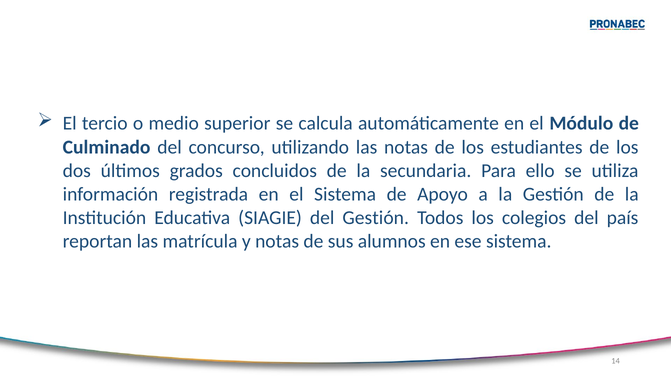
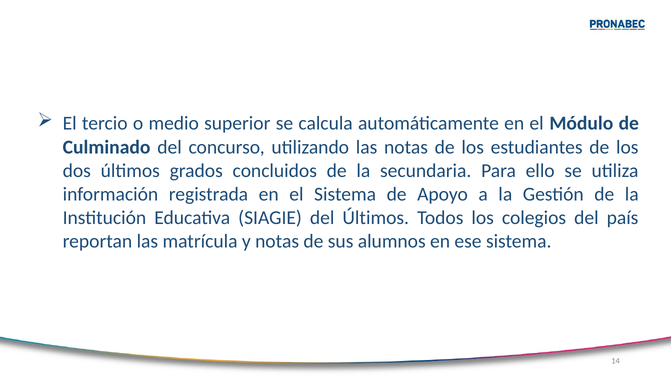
del Gestión: Gestión -> Últimos (376, 217)
